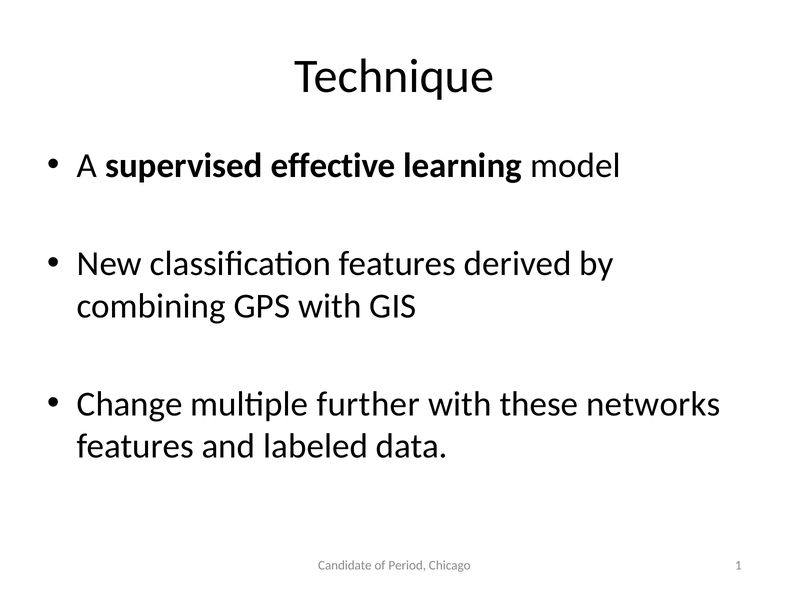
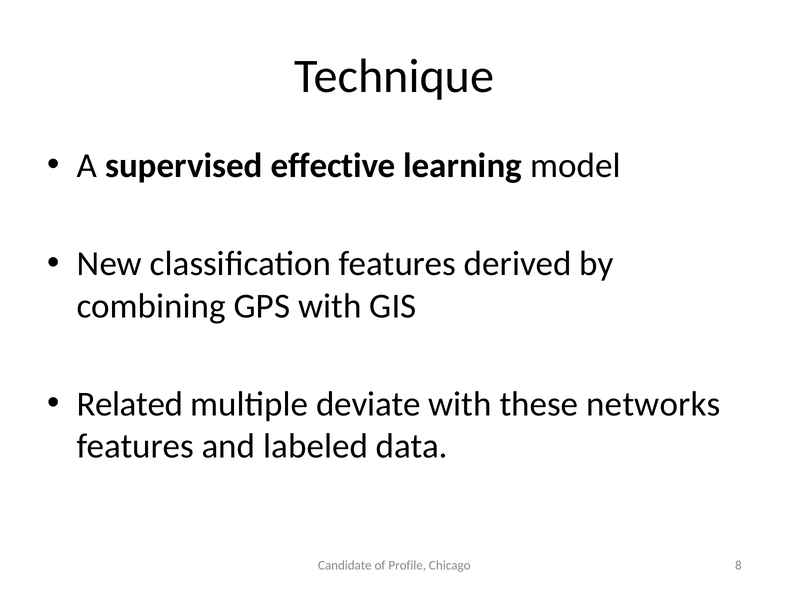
Change: Change -> Related (130, 404)
further: further -> deviate (368, 404)
Period: Period -> Profile (407, 565)
1: 1 -> 8 (738, 565)
